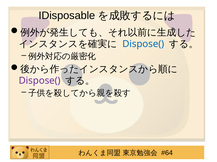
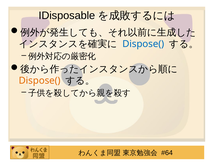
Dispose( colour: purple -> orange (40, 81)
